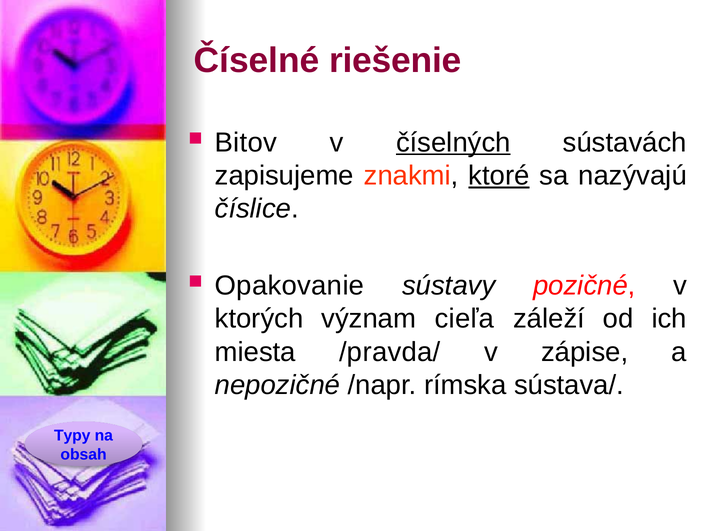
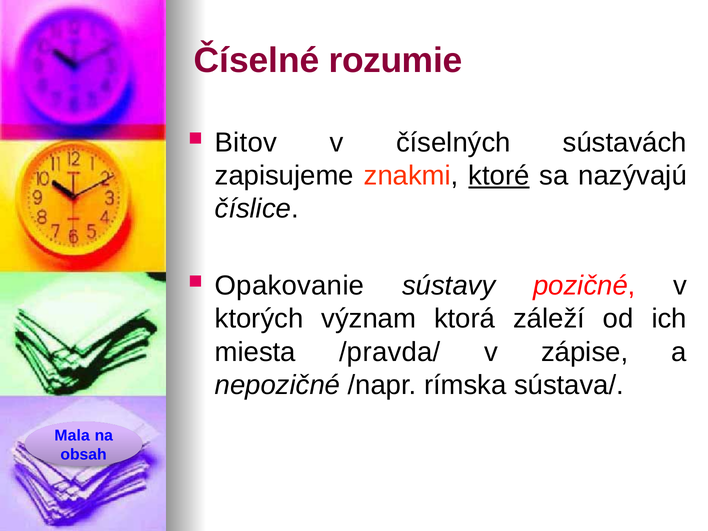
riešenie: riešenie -> rozumie (395, 61)
číselných underline: present -> none (453, 143)
cieľa: cieľa -> ktorá (465, 319)
Typy: Typy -> Mala (72, 436)
